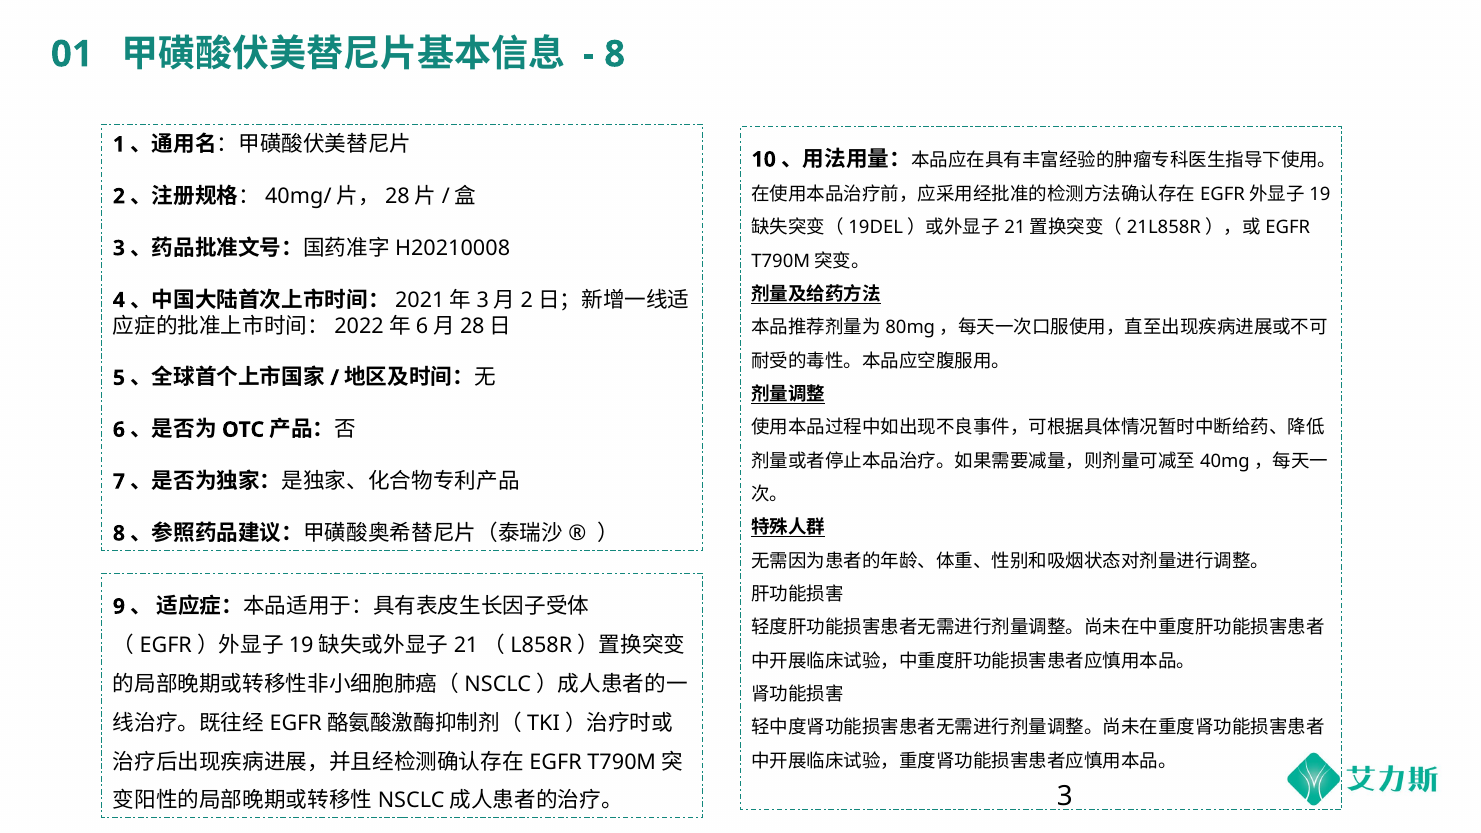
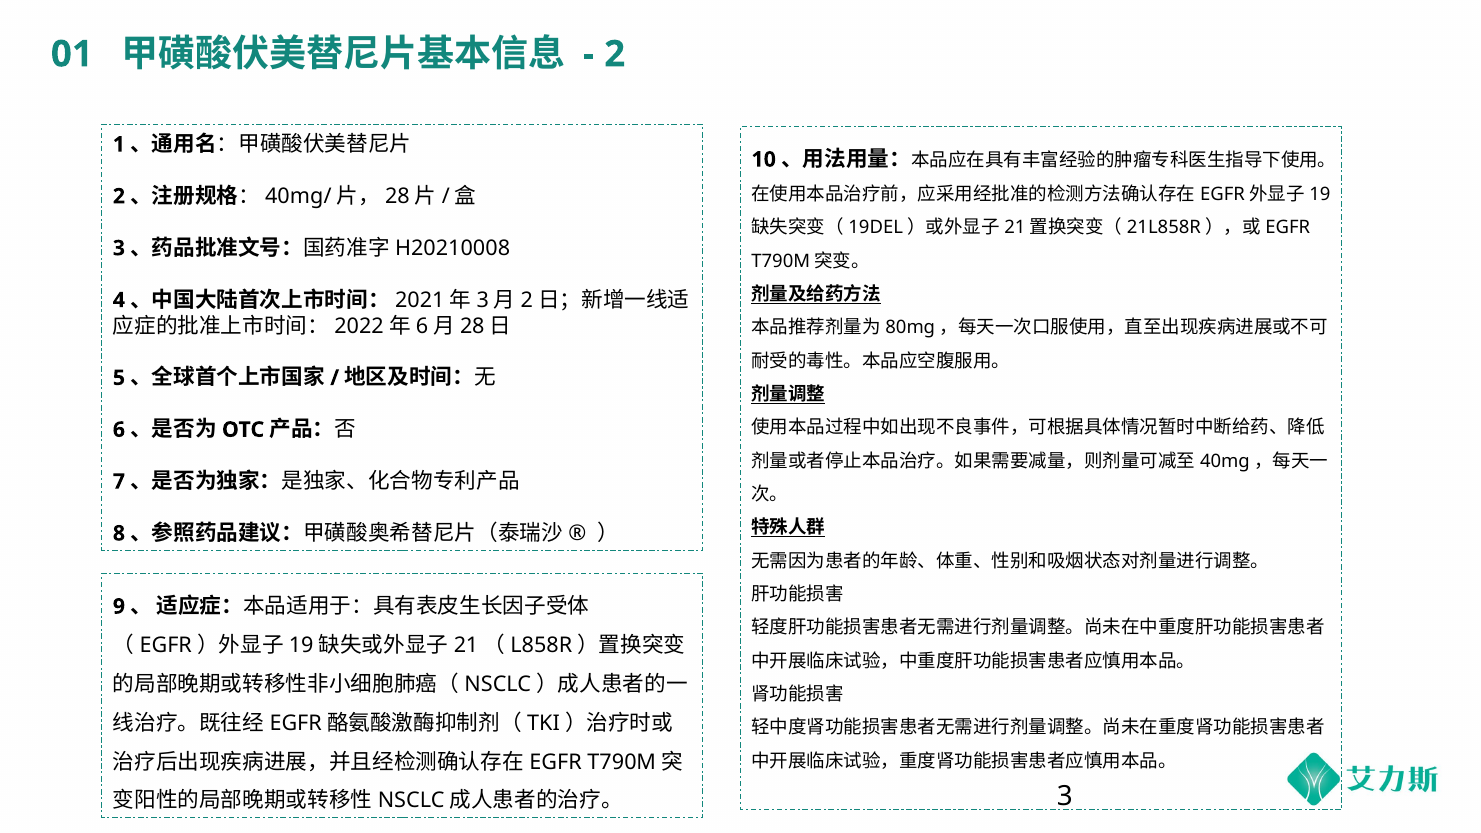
8: 8 -> 2 (615, 54)
